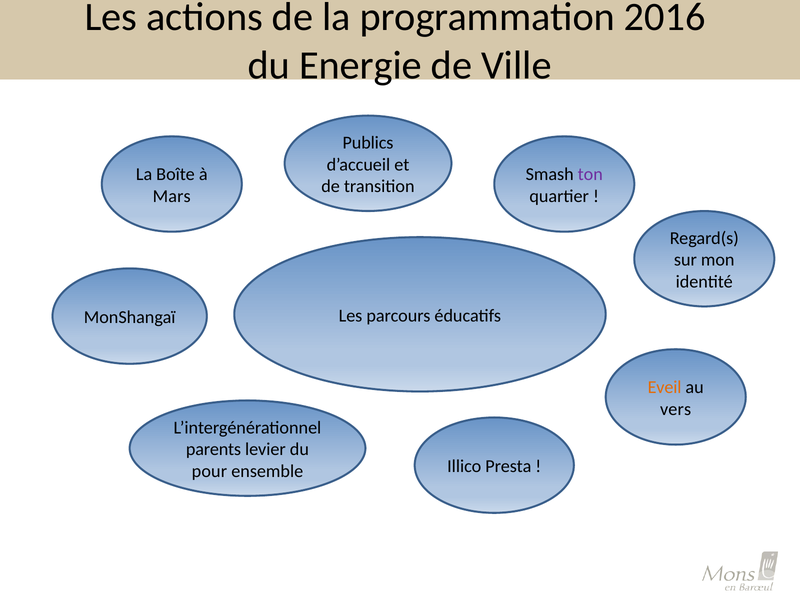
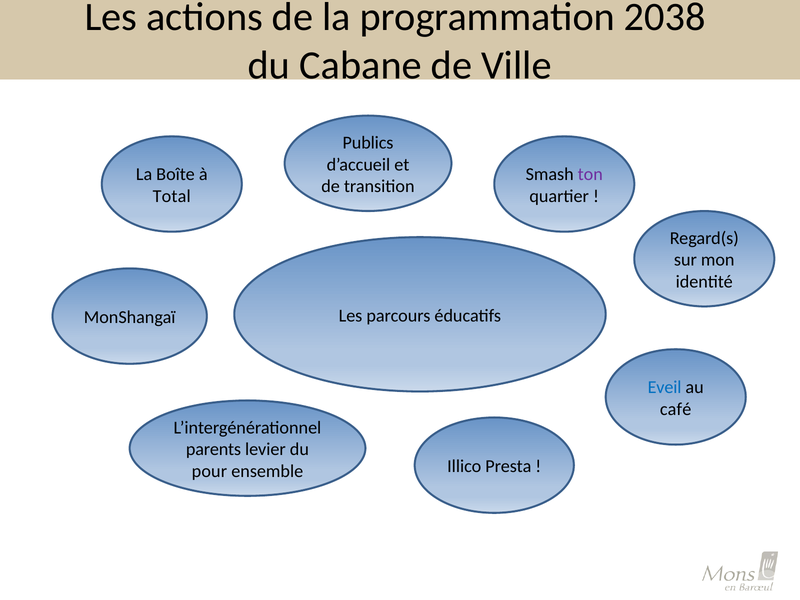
2016: 2016 -> 2038 (665, 17)
Energie: Energie -> Cabane (361, 66)
Mars: Mars -> Total (172, 196)
Eveil colour: orange -> blue (665, 387)
vers: vers -> café (676, 409)
